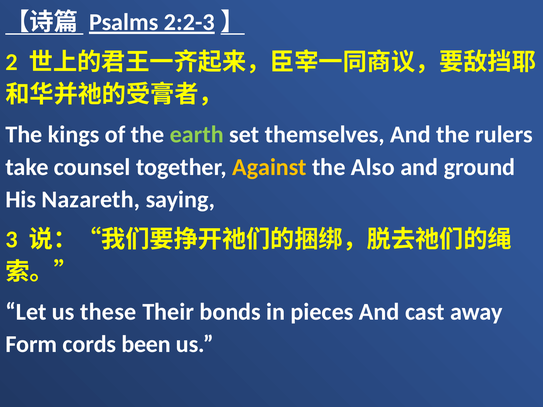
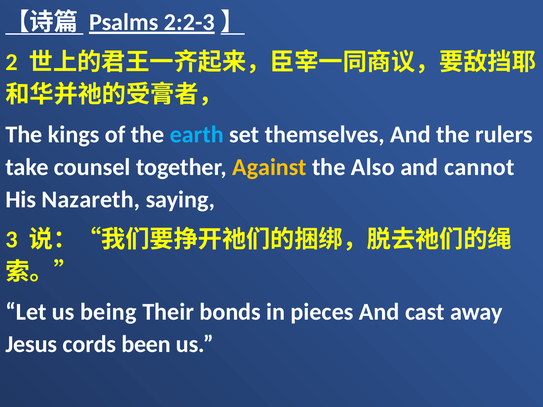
earth colour: light green -> light blue (197, 135)
ground: ground -> cannot (479, 167)
these: these -> being (108, 312)
Form: Form -> Jesus (31, 344)
